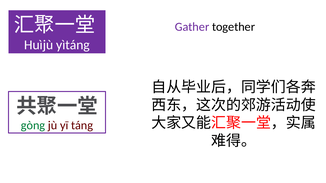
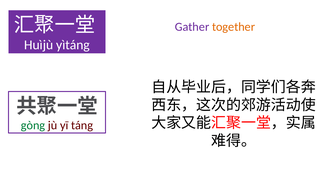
together colour: black -> orange (234, 27)
